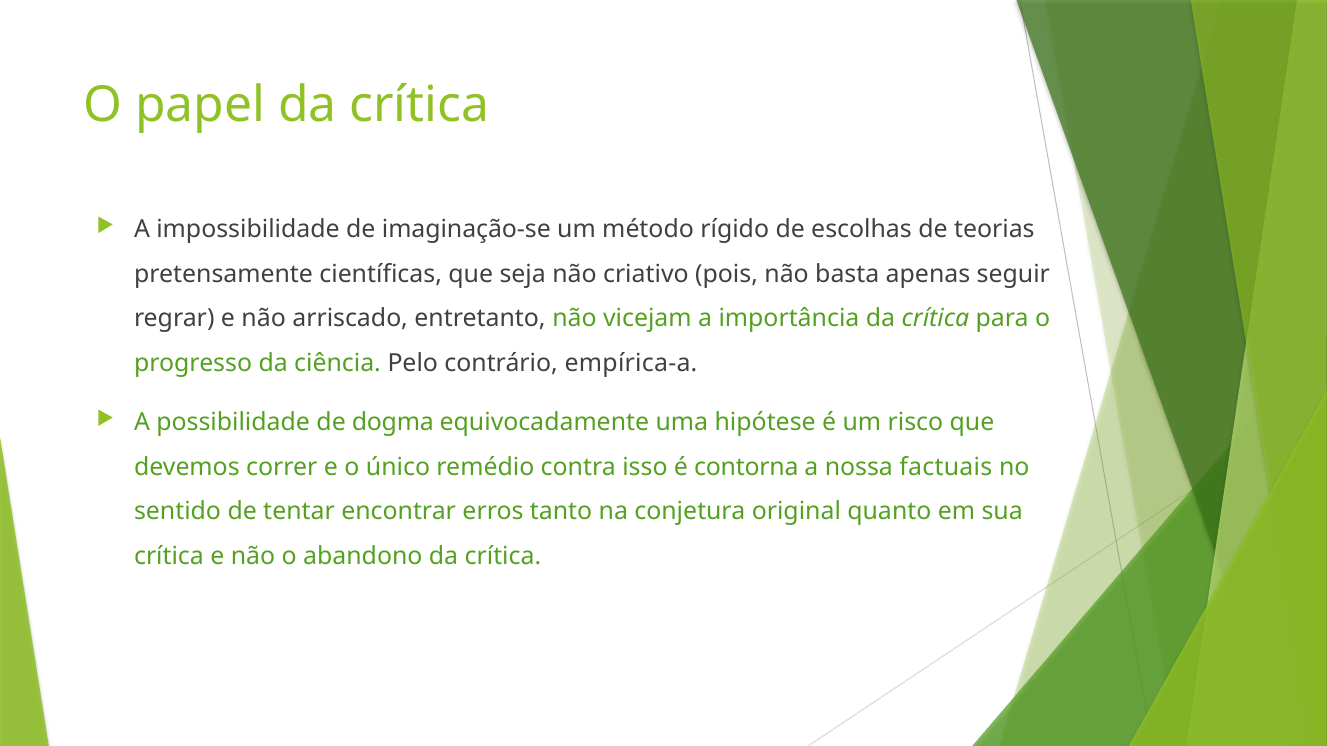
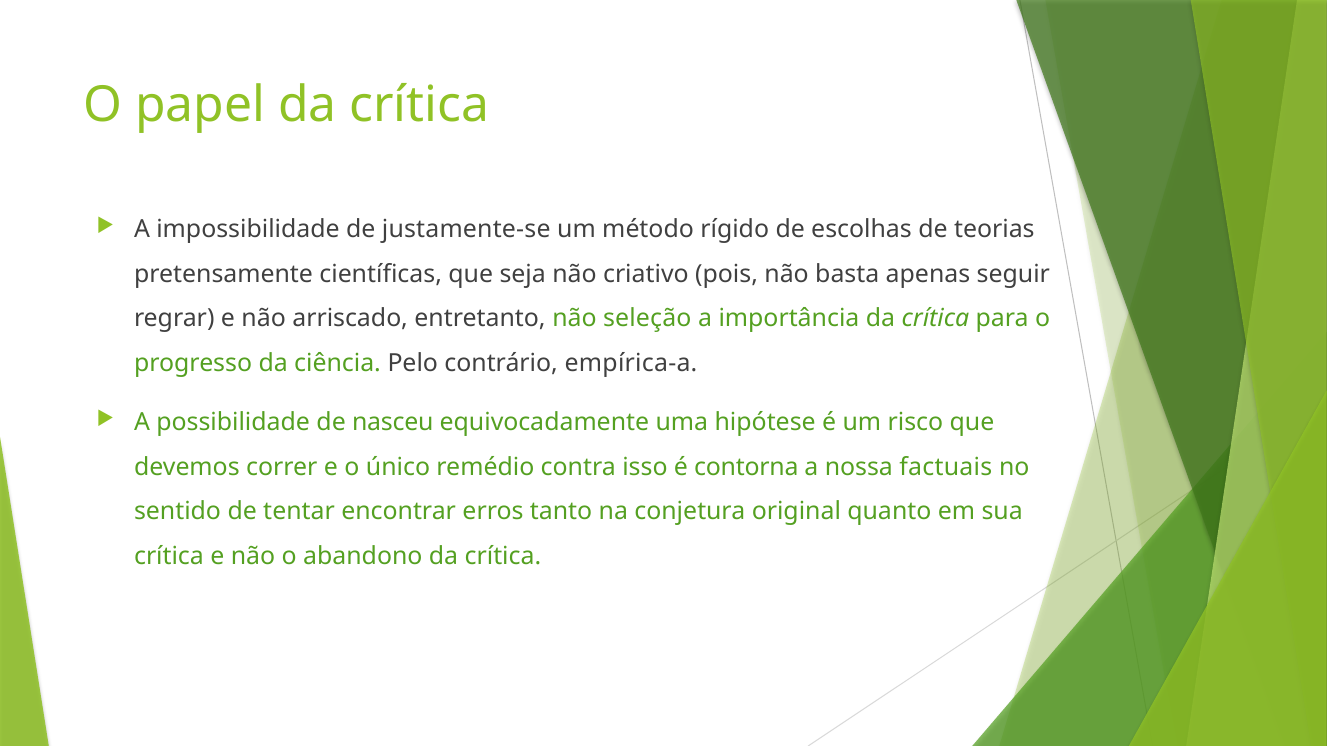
imaginação-se: imaginação-se -> justamente-se (466, 229)
vicejam: vicejam -> seleção (647, 319)
dogma: dogma -> nasceu (393, 422)
